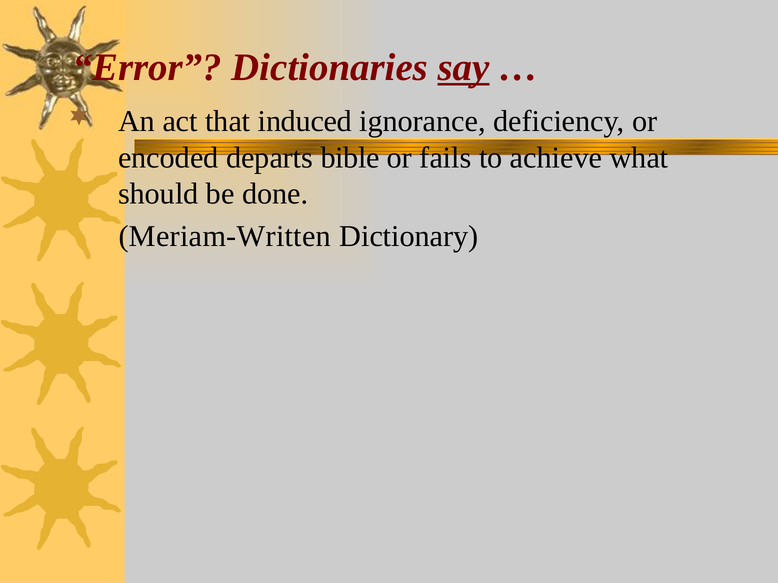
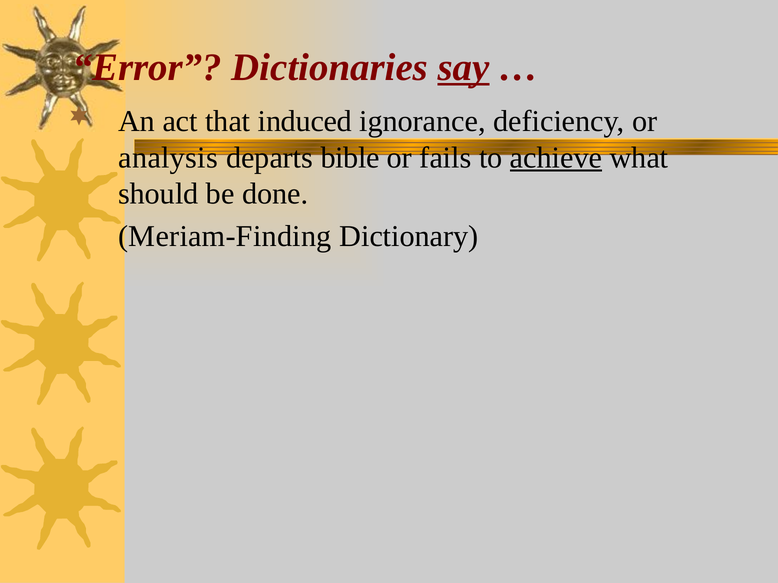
encoded: encoded -> analysis (168, 158)
achieve underline: none -> present (556, 158)
Meriam-Written: Meriam-Written -> Meriam-Finding (225, 236)
